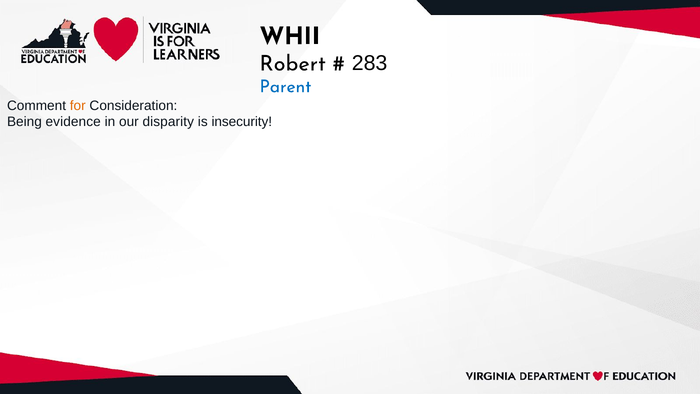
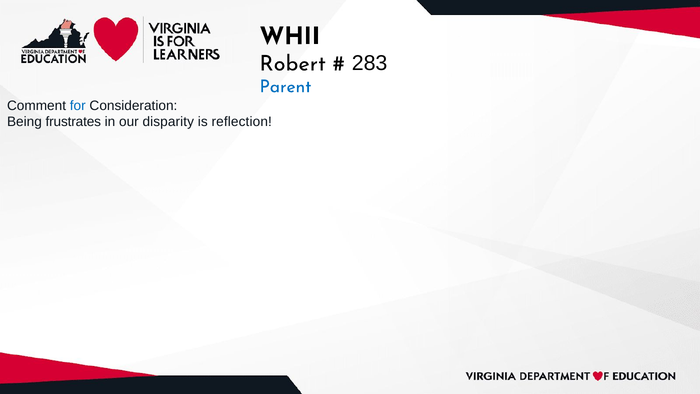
for colour: orange -> blue (78, 105)
evidence: evidence -> frustrates (73, 122)
insecurity: insecurity -> reflection (242, 122)
